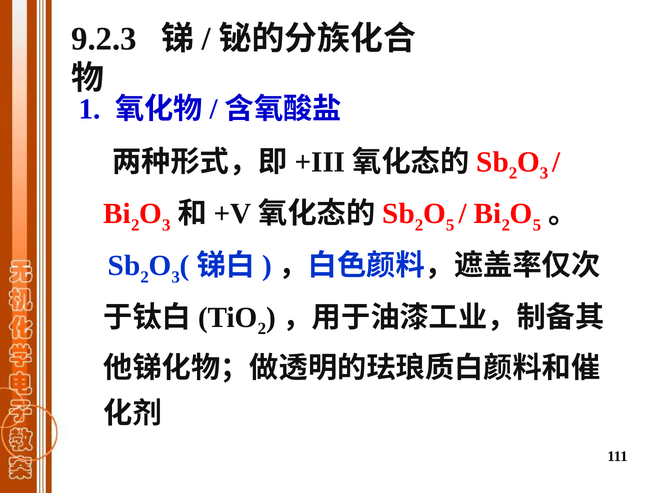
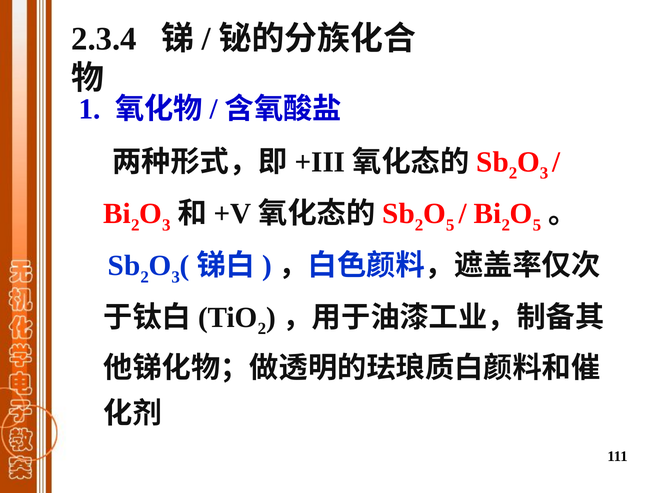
9.2.3: 9.2.3 -> 2.3.4 (104, 39)
